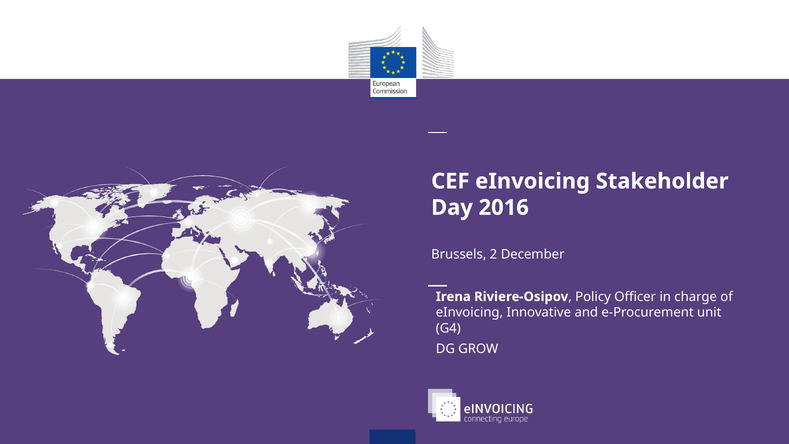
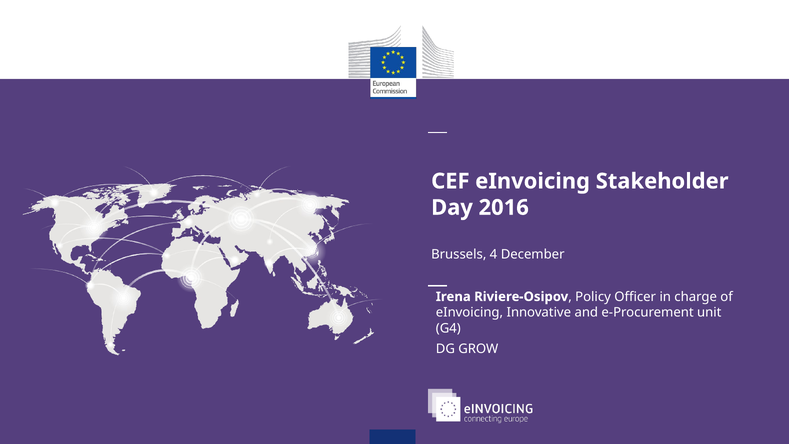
2: 2 -> 4 (493, 254)
